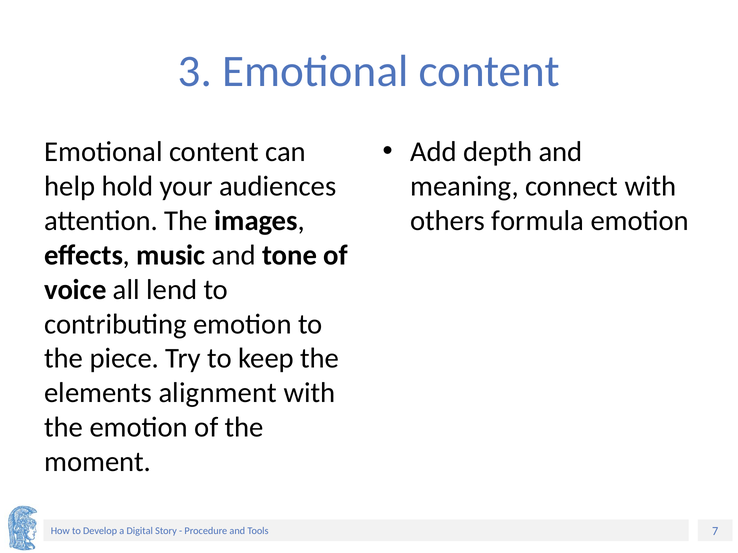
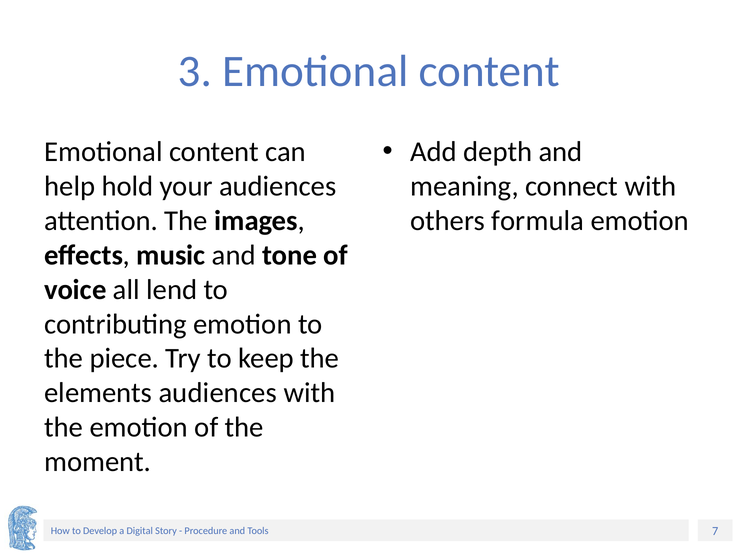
elements alignment: alignment -> audiences (218, 393)
